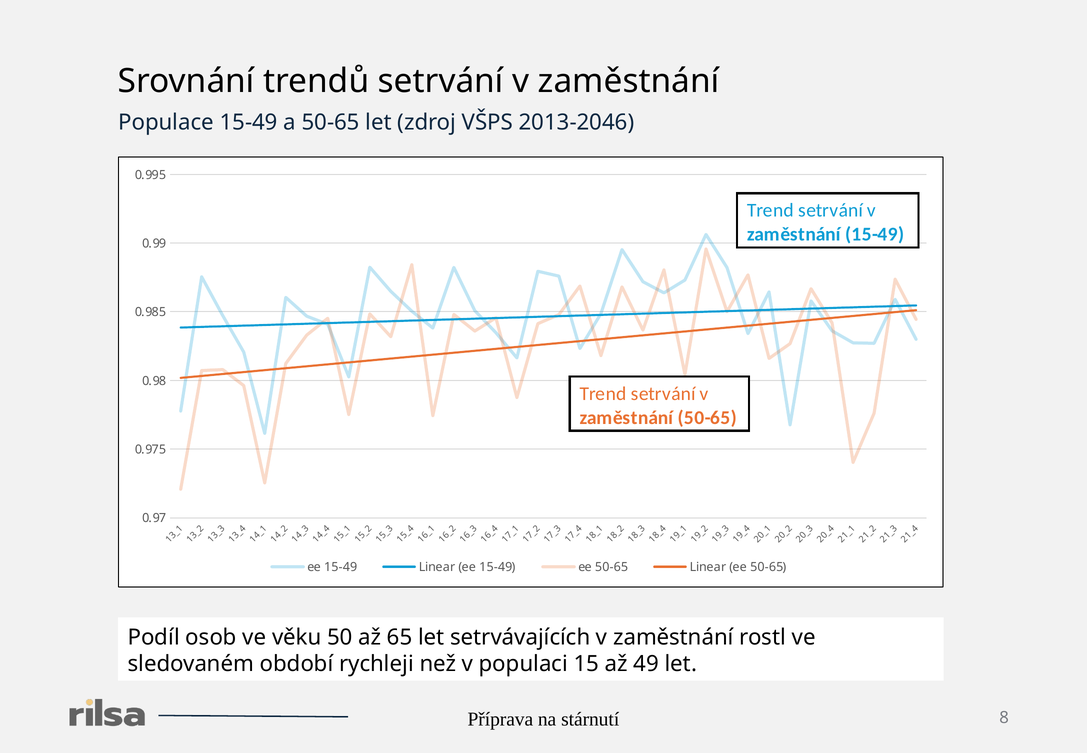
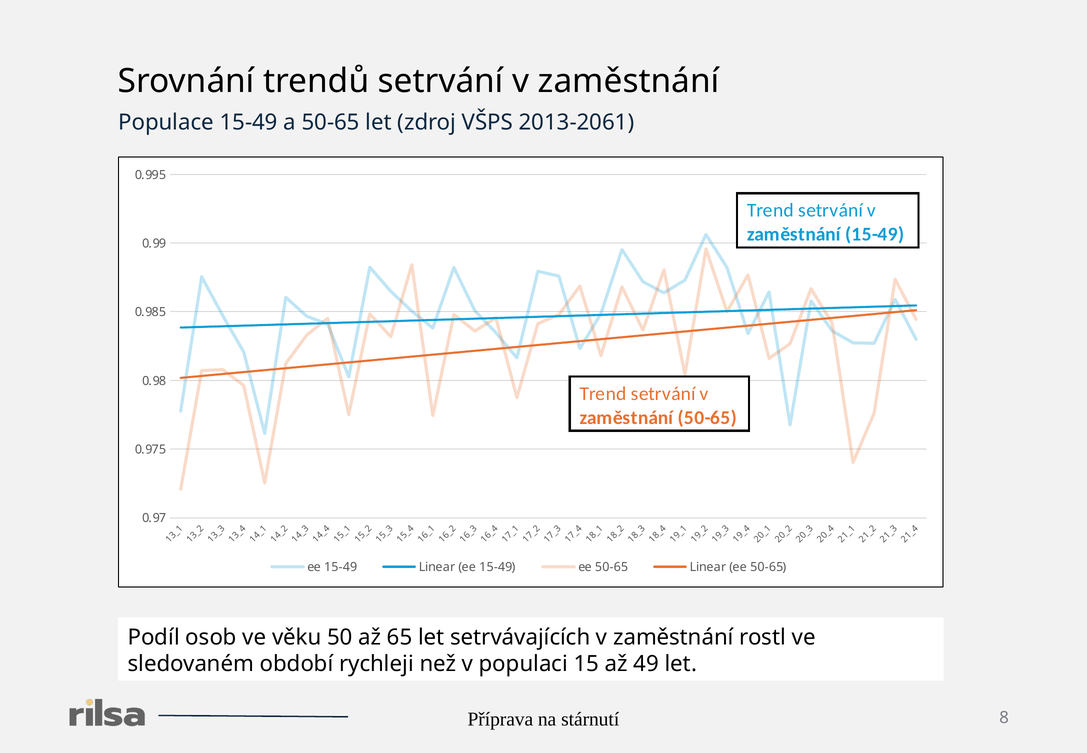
2013-2046: 2013-2046 -> 2013-2061 (576, 122)
